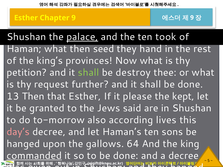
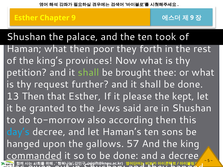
palace underline: present -> none (82, 37)
seed: seed -> poor (104, 49)
hand: hand -> forth (151, 49)
destroy: destroy -> brought (133, 73)
according lives: lives -> then (166, 120)
day’s colour: pink -> light blue (18, 132)
64: 64 -> 57 (133, 144)
